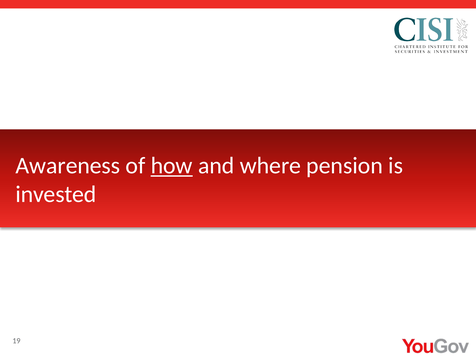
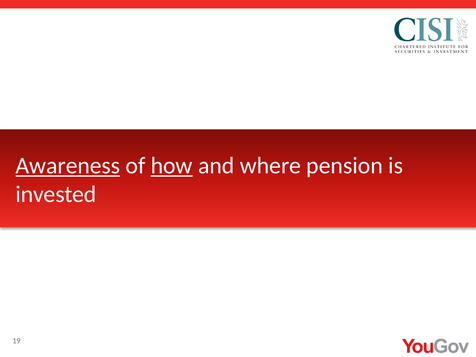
Awareness underline: none -> present (68, 166)
